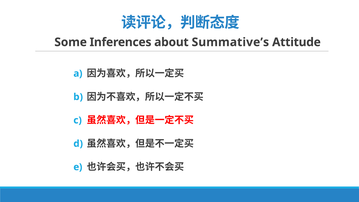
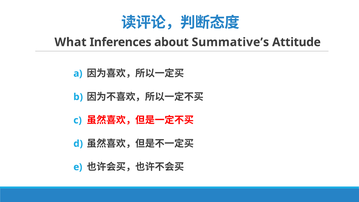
Some: Some -> What (71, 42)
